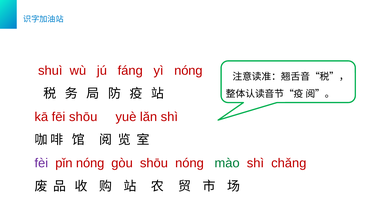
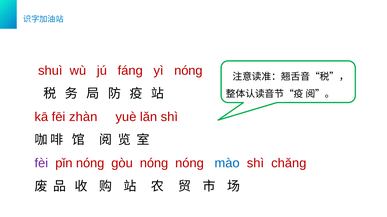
fēi shōu: shōu -> zhàn (83, 117)
ɡòu shōu: shōu -> nónɡ (154, 164)
mào colour: green -> blue (227, 164)
